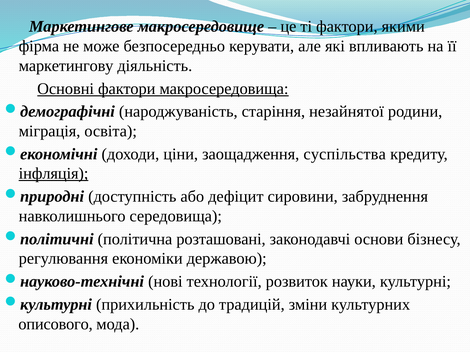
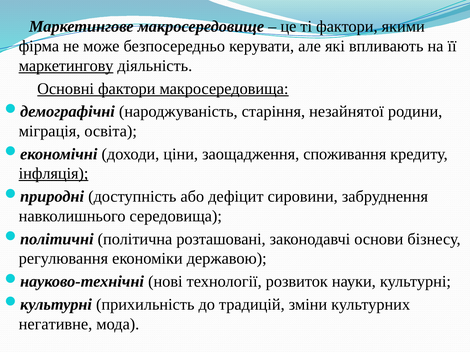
маркетингову underline: none -> present (66, 66)
суспільства: суспільства -> споживання (345, 154)
описового: описового -> негативне (55, 324)
